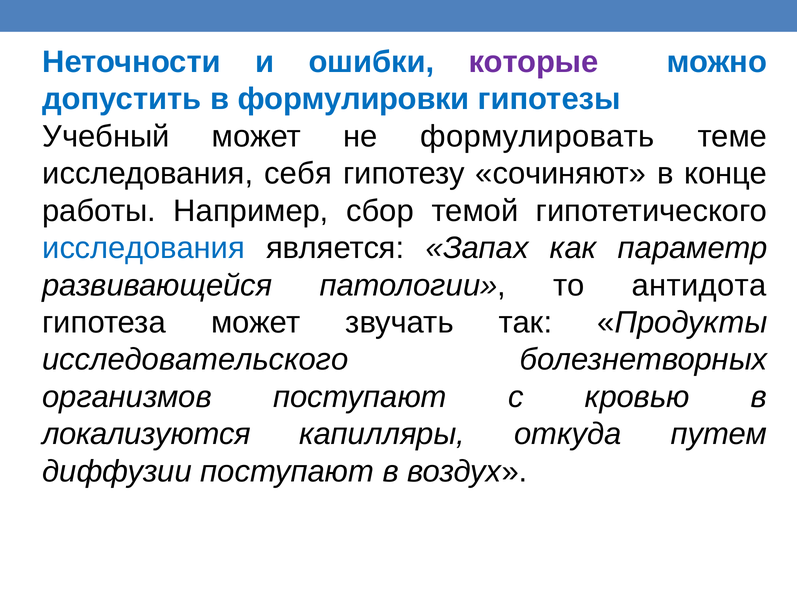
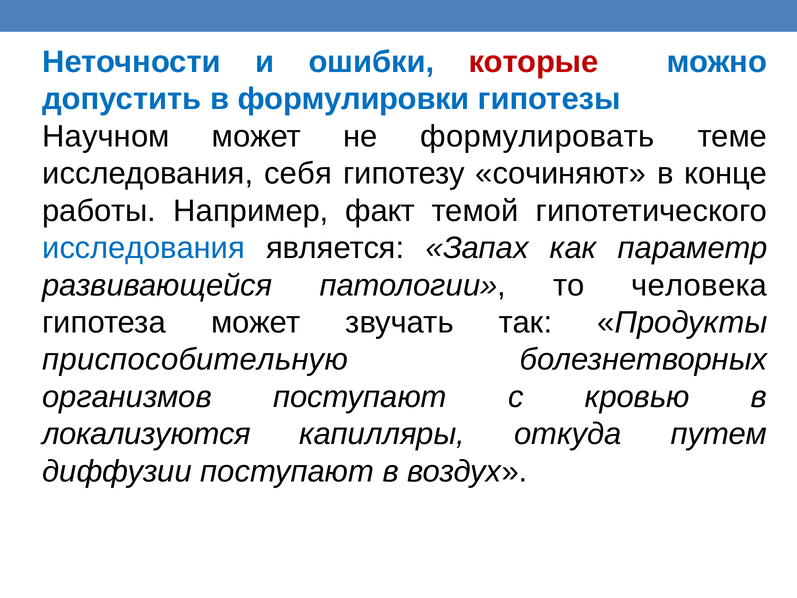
которые colour: purple -> red (533, 62)
Учебный: Учебный -> Научном (106, 136)
сбор: сбор -> факт (380, 211)
антидота: антидота -> человека (699, 285)
исследовательского: исследовательского -> приспособительную (195, 360)
